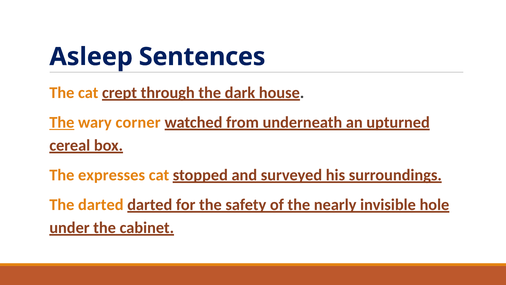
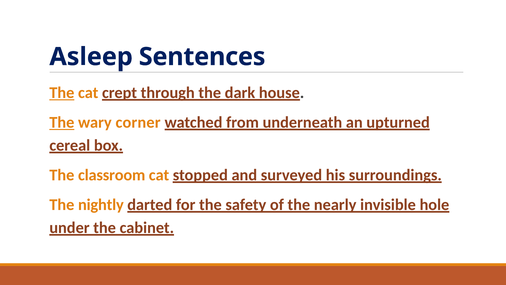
The underline: none -> present (62, 93)
expresses: expresses -> classroom (112, 175)
The darted: darted -> nightly (101, 204)
